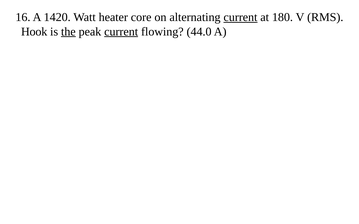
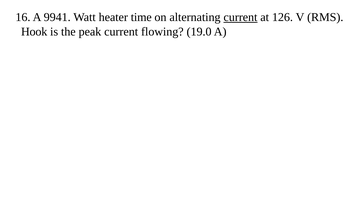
1420: 1420 -> 9941 (57, 17)
core: core -> time (141, 17)
180: 180 -> 126 (282, 17)
the underline: present -> none (68, 32)
current underline: present -> none (121, 32)
44.0: 44.0 -> 19.0 (199, 32)
